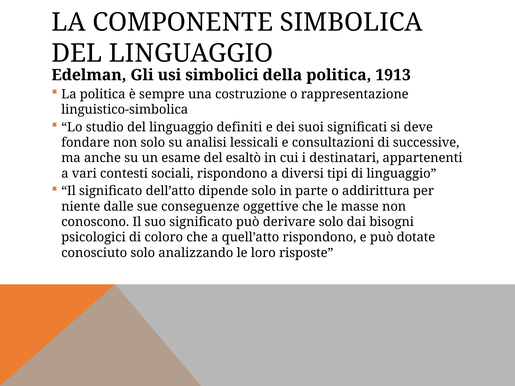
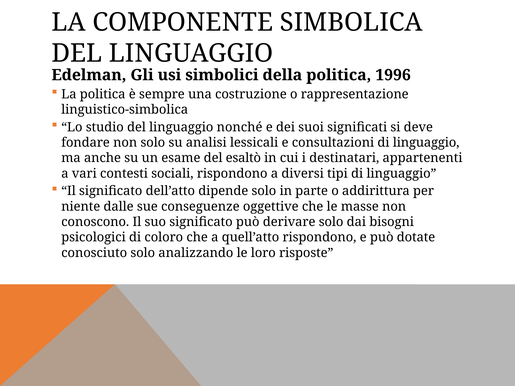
1913: 1913 -> 1996 (393, 75)
definiti: definiti -> nonché (240, 127)
consultazioni di successive: successive -> linguaggio (426, 143)
